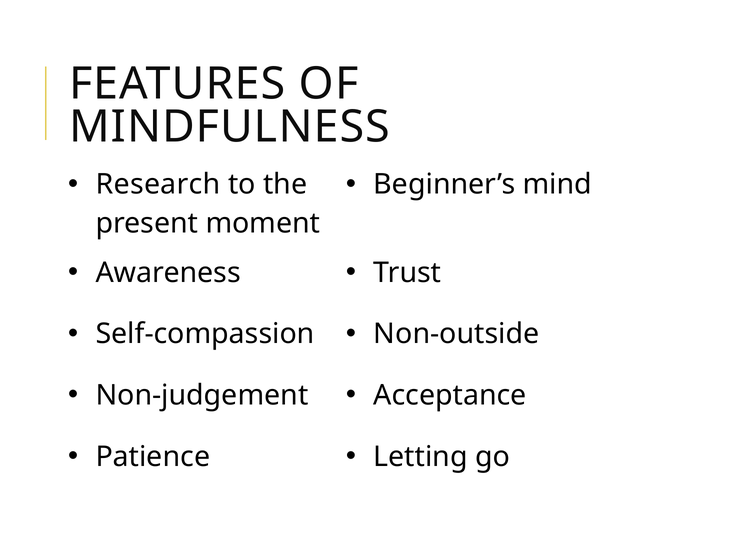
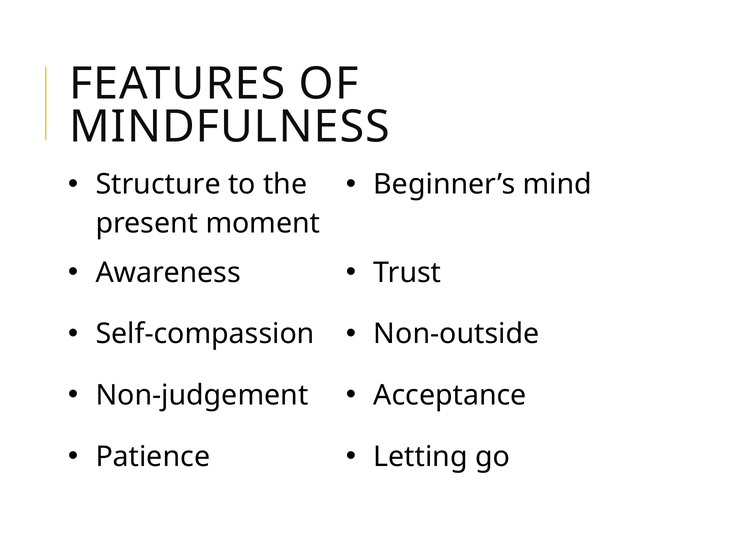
Research: Research -> Structure (158, 185)
